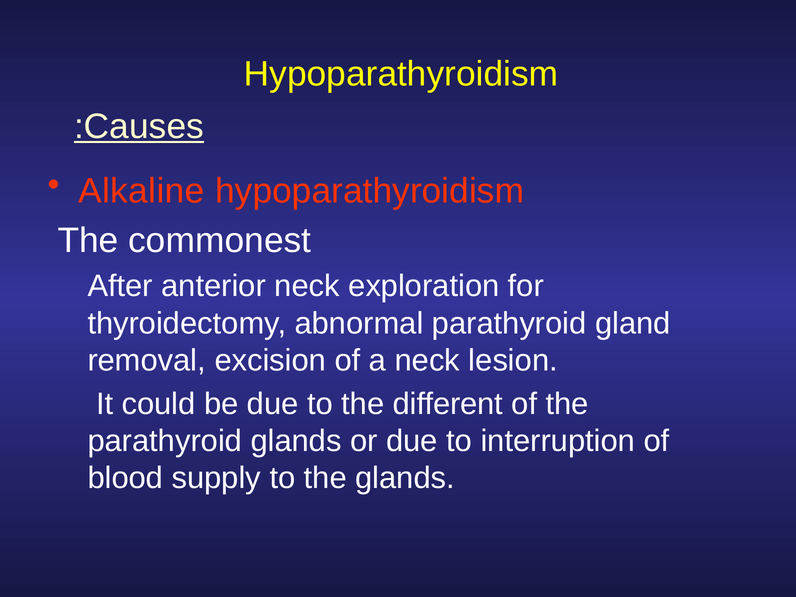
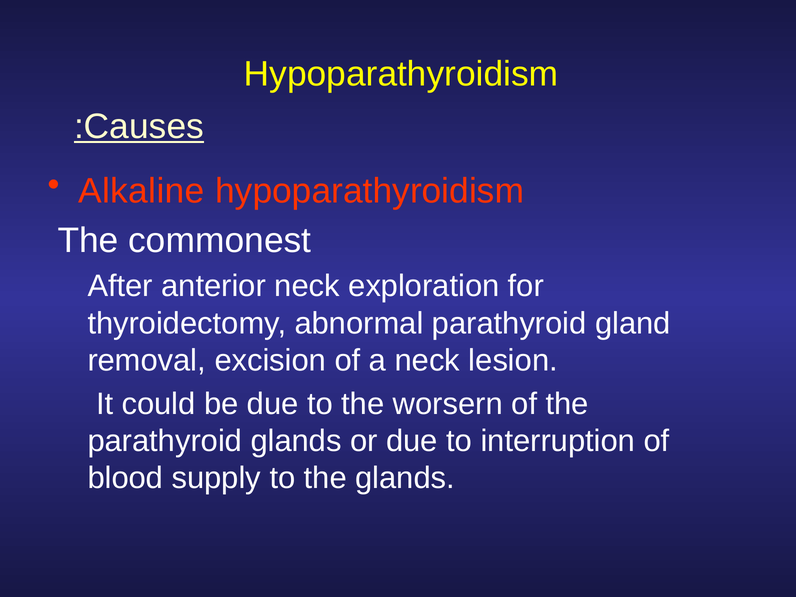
different: different -> worsern (448, 404)
